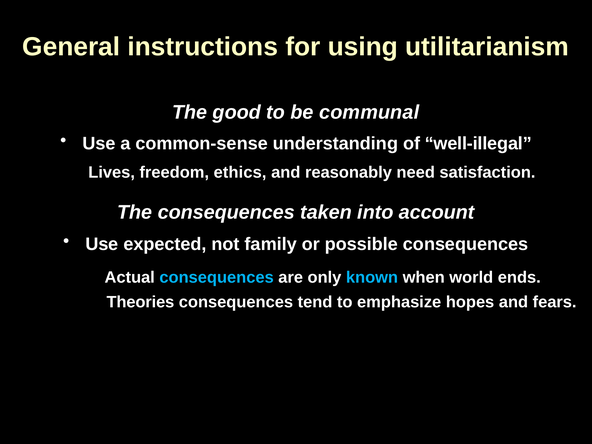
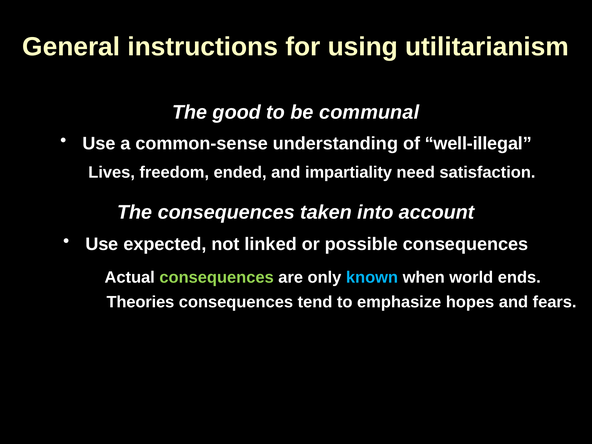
ethics: ethics -> ended (240, 172)
reasonably: reasonably -> impartiality (349, 172)
family: family -> linked (271, 244)
consequences colour: light blue -> light green (217, 277)
